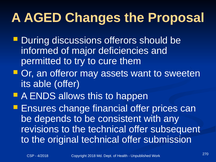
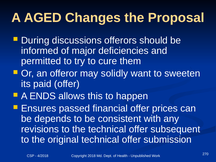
assets: assets -> solidly (115, 73)
able: able -> paid (42, 84)
change: change -> passed (74, 108)
